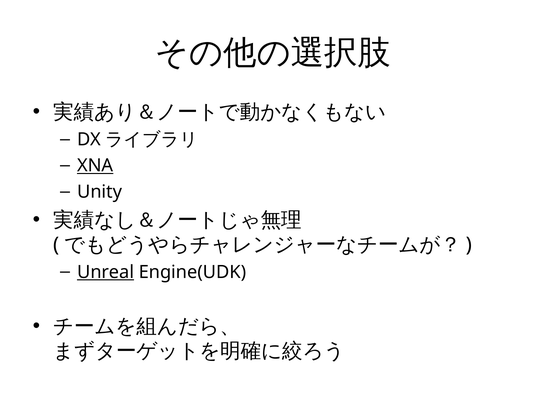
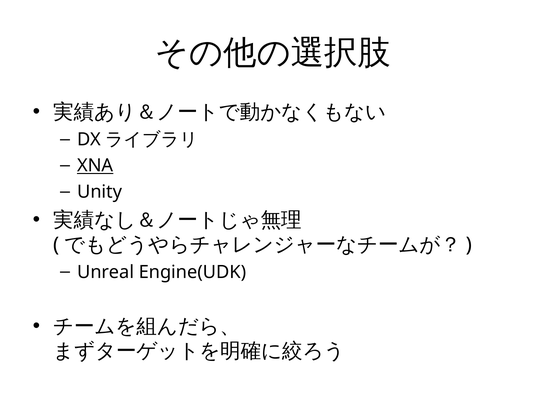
Unreal underline: present -> none (106, 272)
